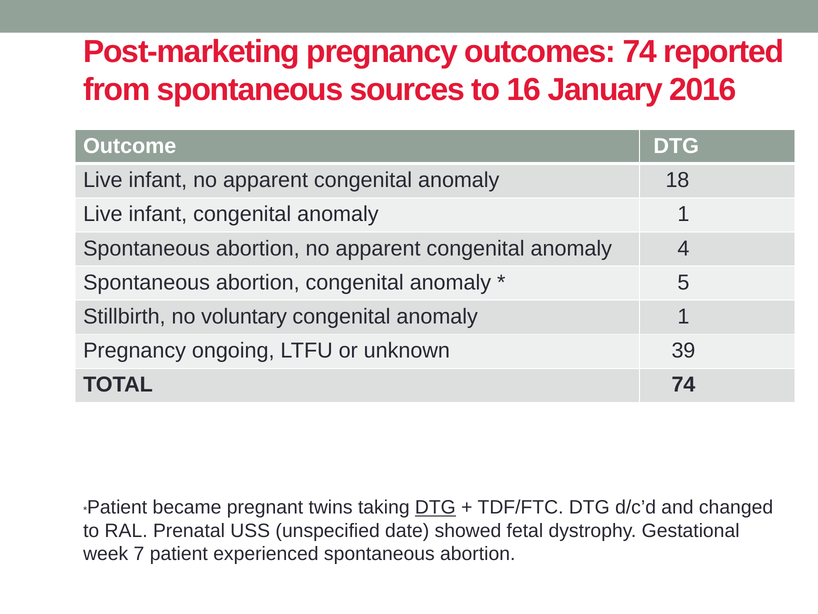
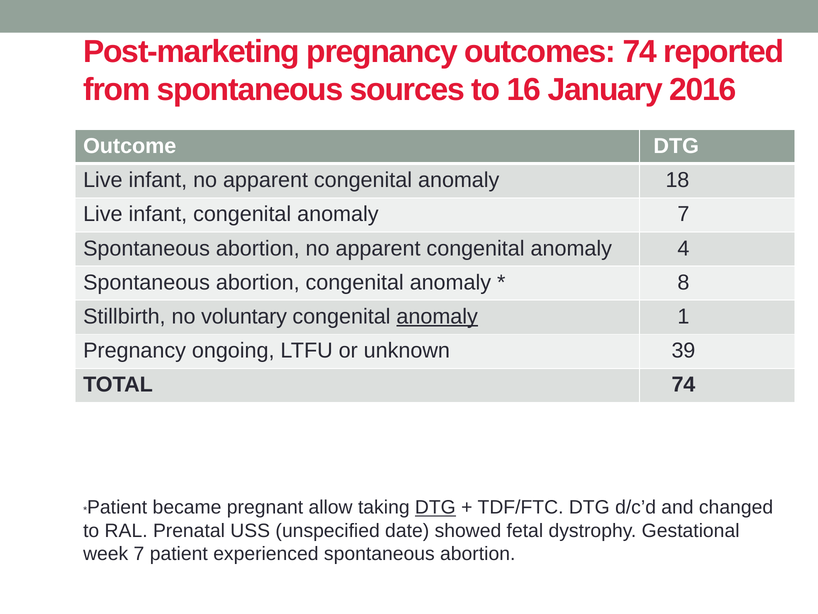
infant congenital anomaly 1: 1 -> 7 (683, 214)
5: 5 -> 8 (683, 282)
anomaly underline: none -> present (437, 316)
twins: twins -> allow (331, 507)
